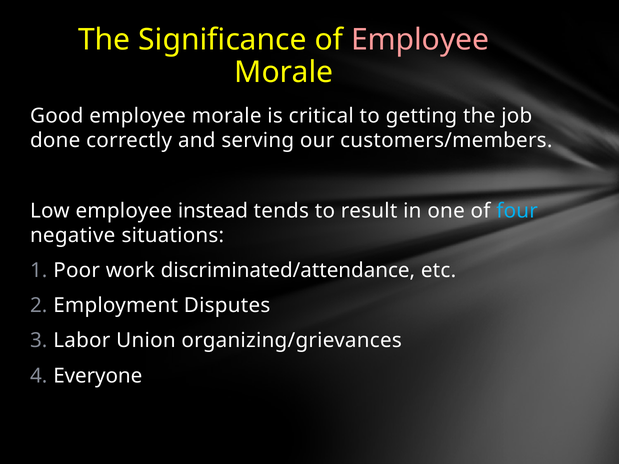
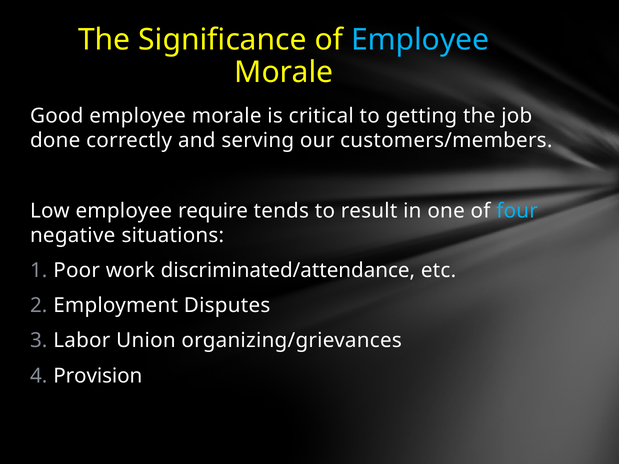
Employee colour: pink -> light blue (420, 40)
instead: instead -> require (213, 211)
Everyone: Everyone -> Provision (98, 376)
